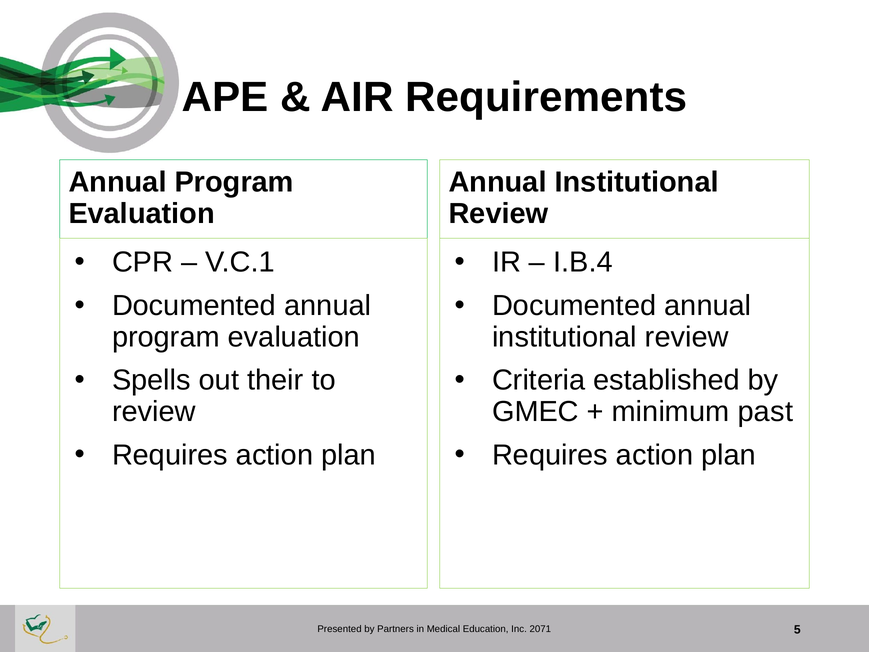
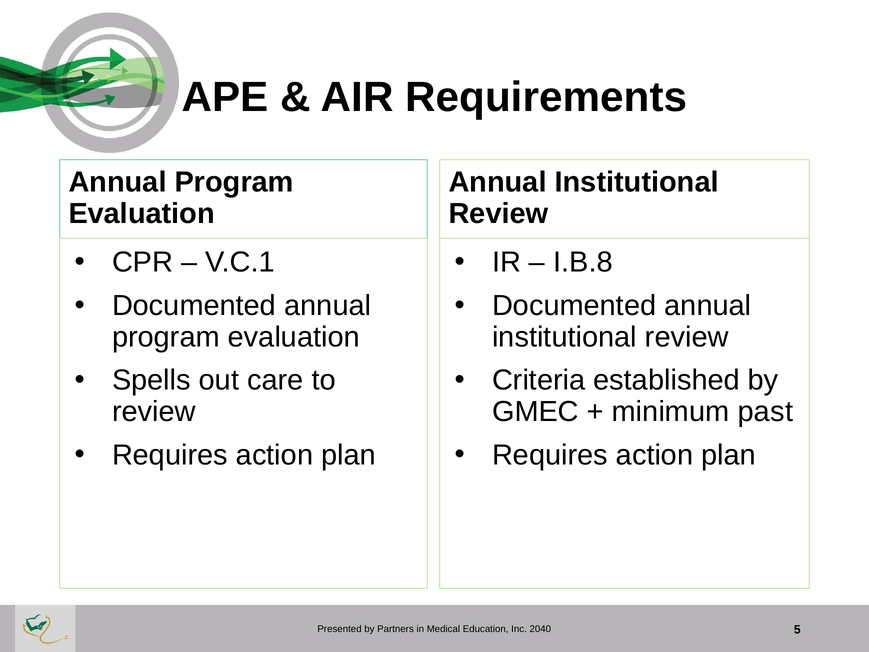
I.B.4: I.B.4 -> I.B.8 (583, 262)
their: their -> care (275, 380)
2071: 2071 -> 2040 (540, 629)
